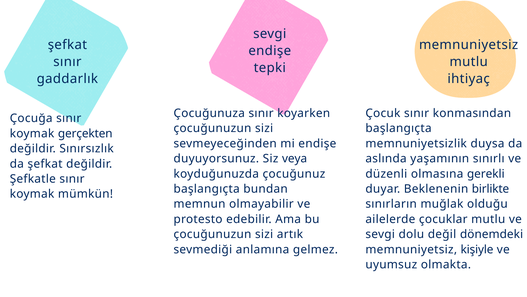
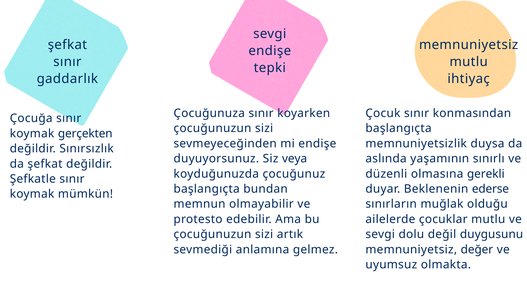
birlikte: birlikte -> ederse (490, 189)
dönemdeki: dönemdeki -> duygusunu (492, 234)
kişiyle: kişiyle -> değer (477, 249)
